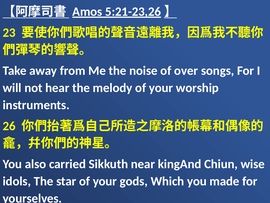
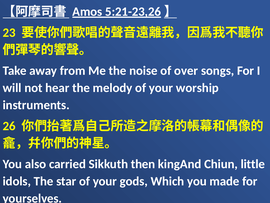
near: near -> then (143, 164)
wise: wise -> little (253, 164)
